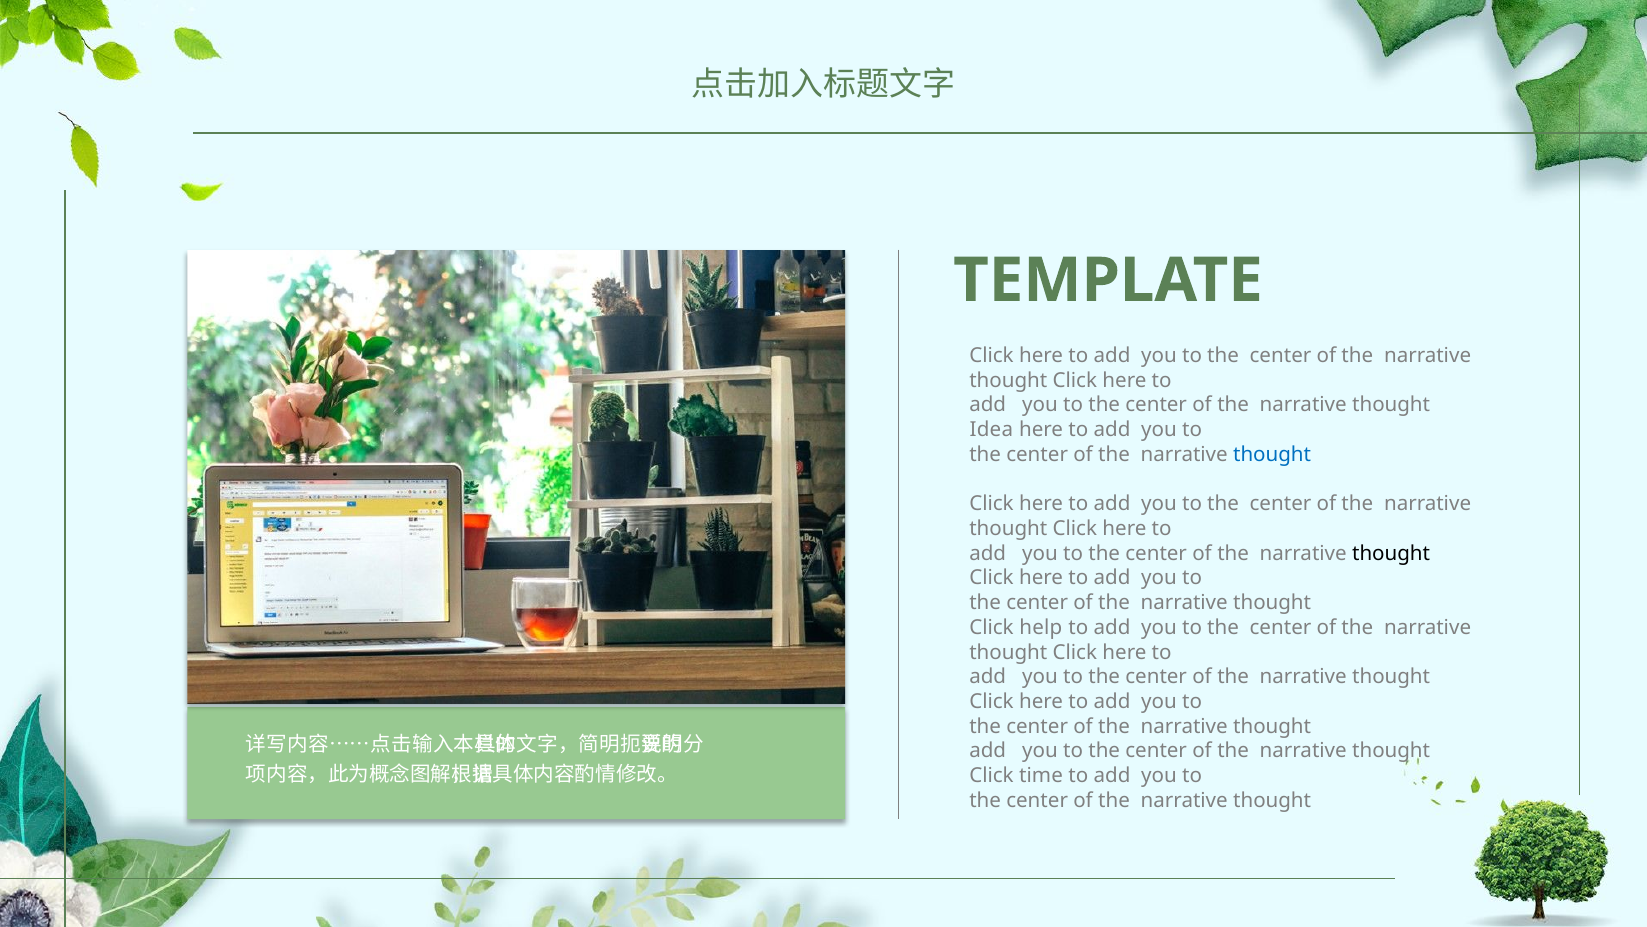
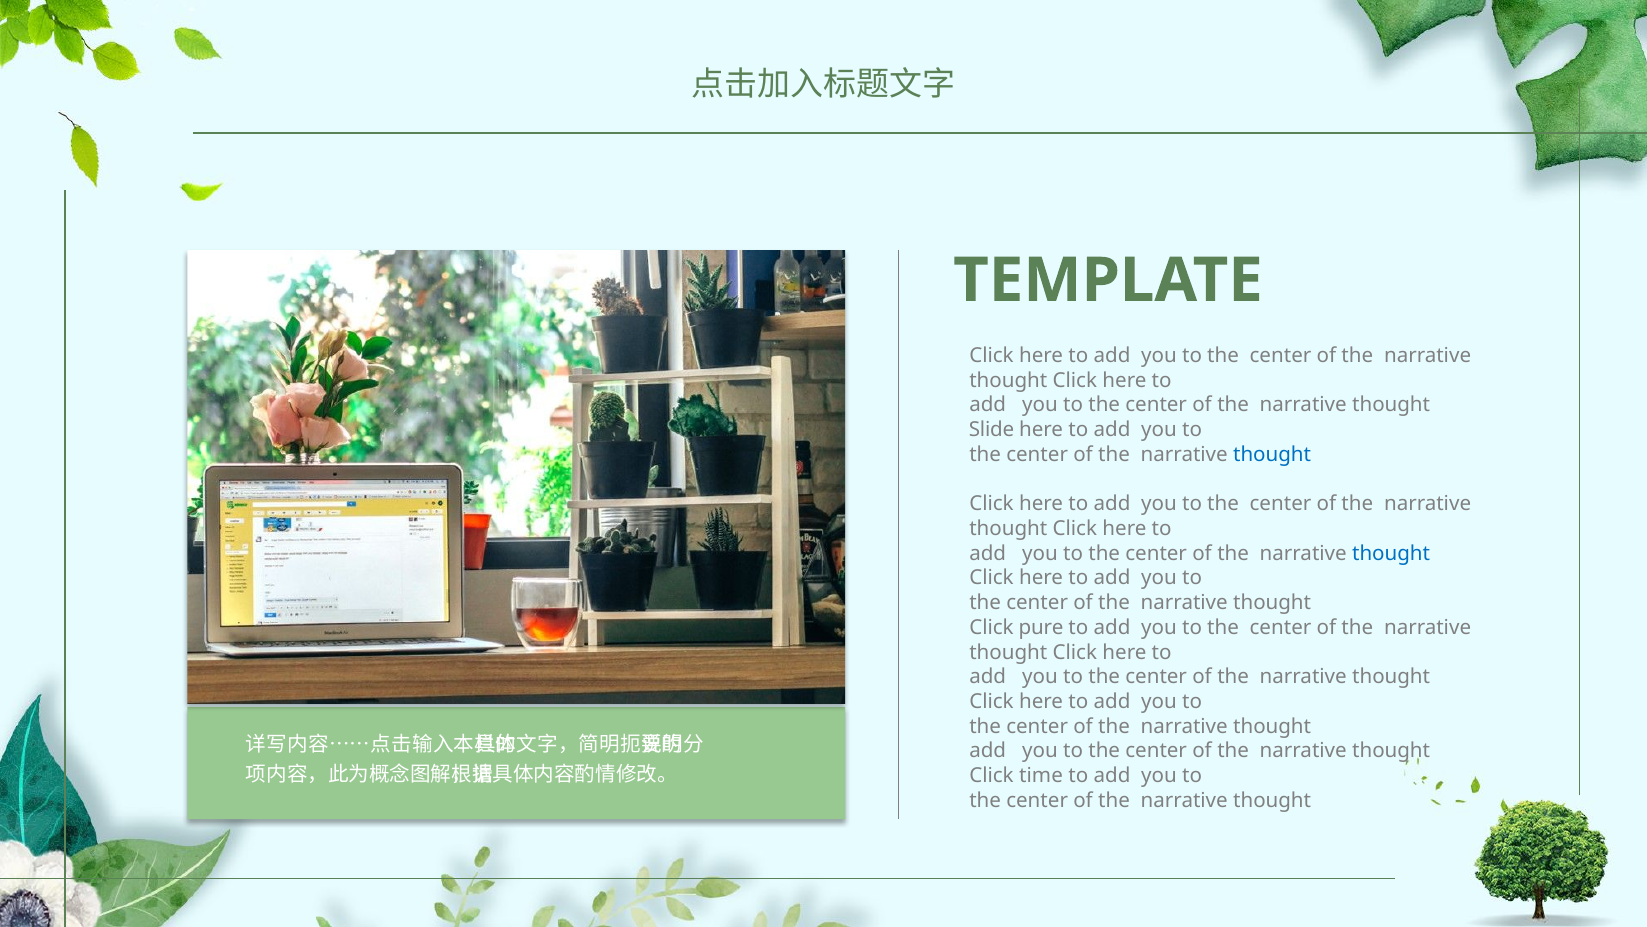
Idea: Idea -> Slide (992, 430)
thought colour: black -> blue (1391, 553)
help: help -> pure (1041, 627)
